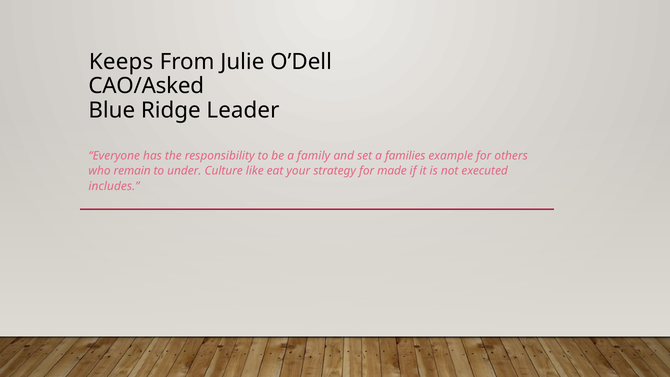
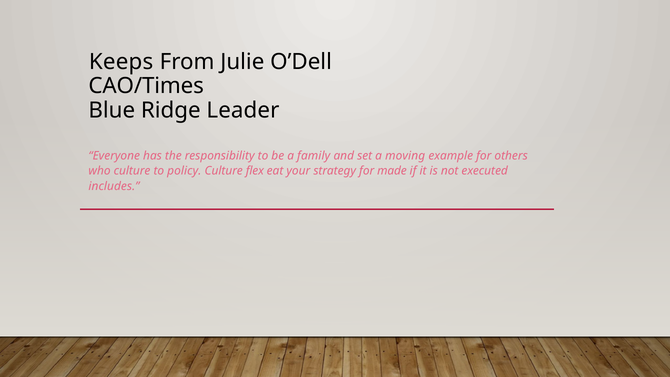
CAO/Asked: CAO/Asked -> CAO/Times (146, 86)
families: families -> moving (405, 156)
who remain: remain -> culture (132, 171)
under: under -> policy (184, 171)
like: like -> flex (255, 171)
